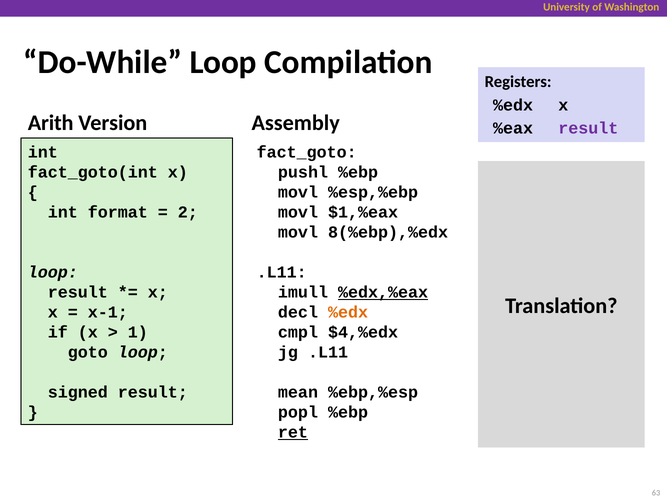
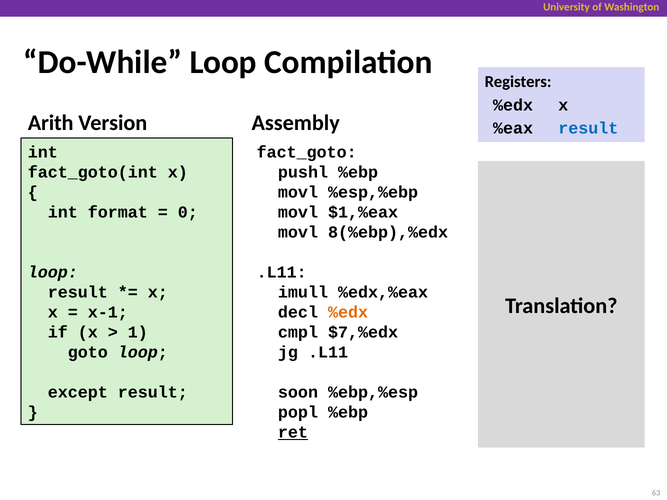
result colour: purple -> blue (588, 128)
2: 2 -> 0 (188, 212)
%edx,%eax underline: present -> none (383, 292)
$4,%edx: $4,%edx -> $7,%edx (363, 332)
signed: signed -> except (78, 393)
mean: mean -> soon (298, 393)
